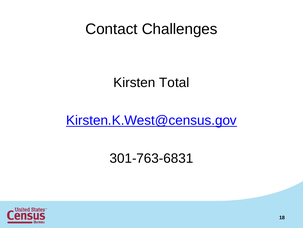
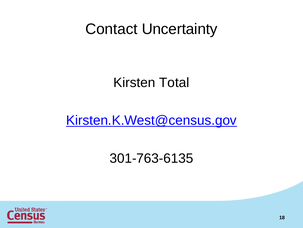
Challenges: Challenges -> Uncertainty (180, 29)
301-763-6831: 301-763-6831 -> 301-763-6135 (151, 158)
